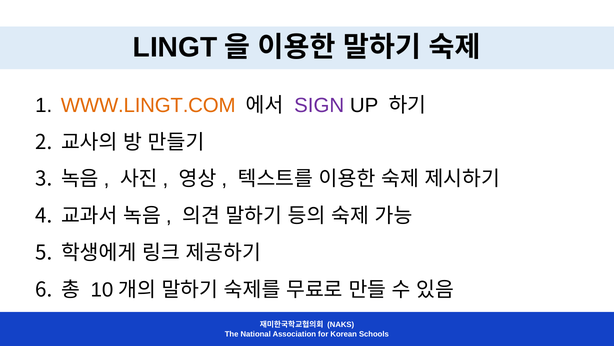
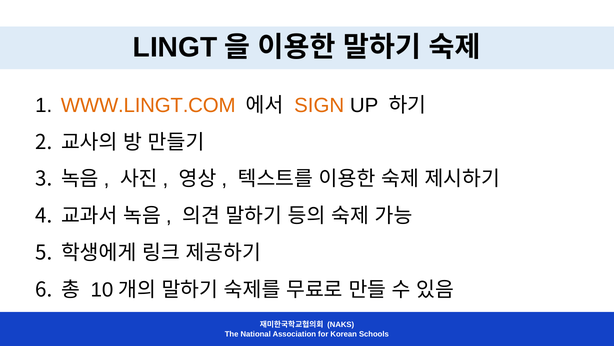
SIGN colour: purple -> orange (319, 105)
